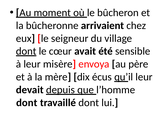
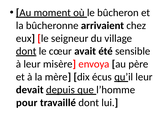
dont: dont -> pour (27, 103)
